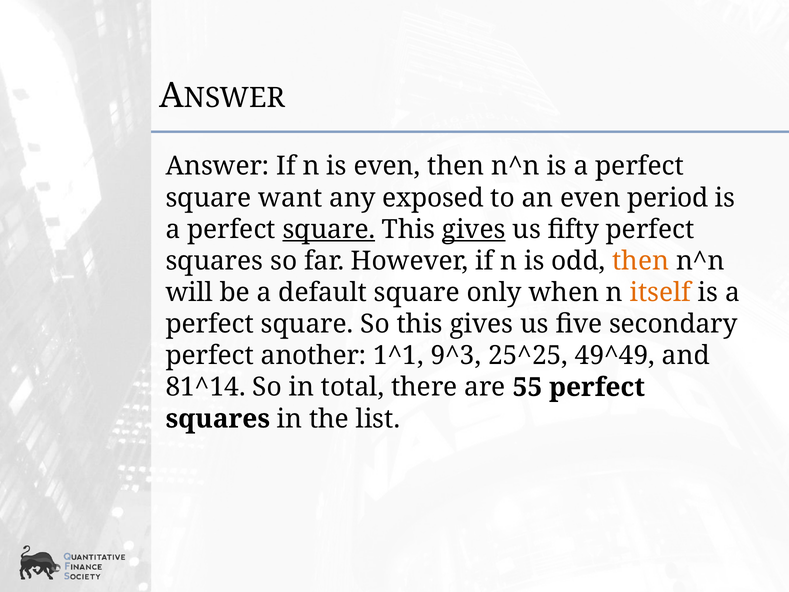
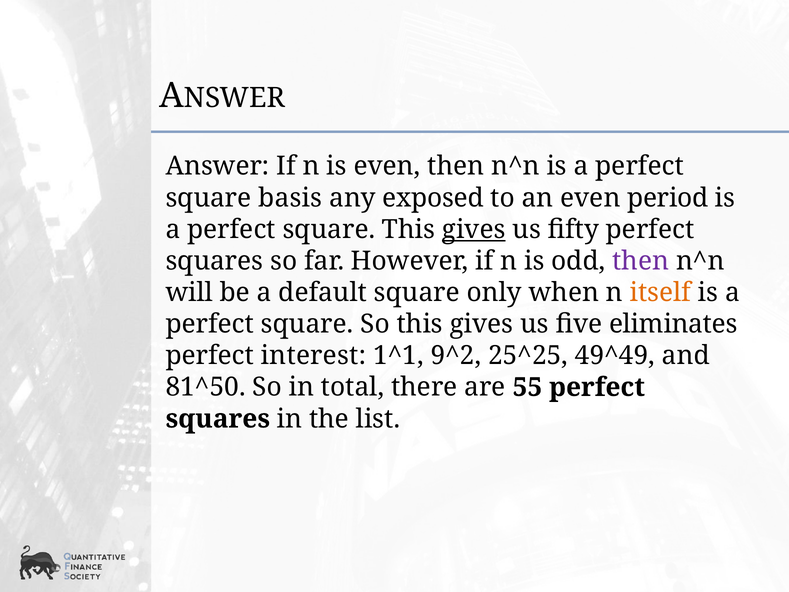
want: want -> basis (290, 198)
square underline: present -> none (329, 229)
then colour: orange -> purple (641, 261)
secondary: secondary -> eliminates (673, 324)
another: another -> interest (313, 356)
9^3: 9^3 -> 9^2 (456, 356)
81^14: 81^14 -> 81^50 (206, 387)
